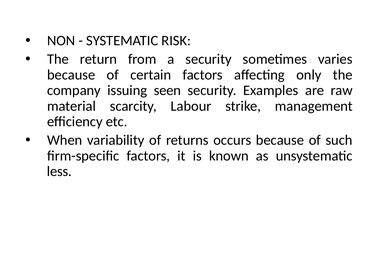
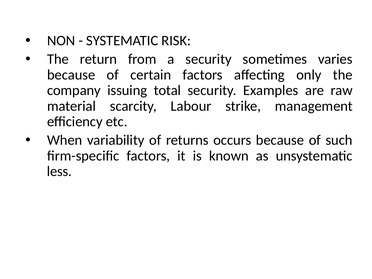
seen: seen -> total (167, 90)
